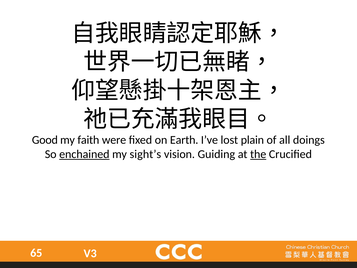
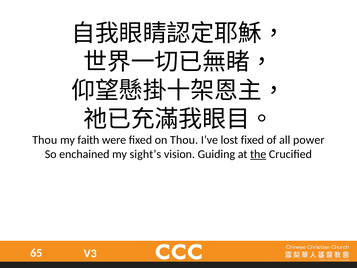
Good: Good -> Thou (45, 140)
on Earth: Earth -> Thou (184, 140)
lost plain: plain -> fixed (252, 140)
doings: doings -> power (309, 140)
enchained underline: present -> none (84, 154)
